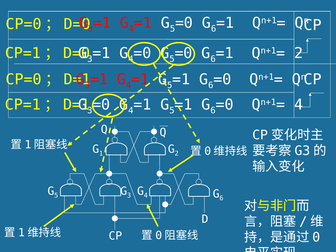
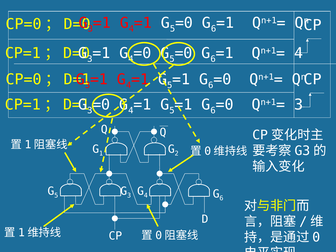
Qn+1= 2: 2 -> 4 (299, 53)
Qn+1= 4: 4 -> 3 (299, 105)
